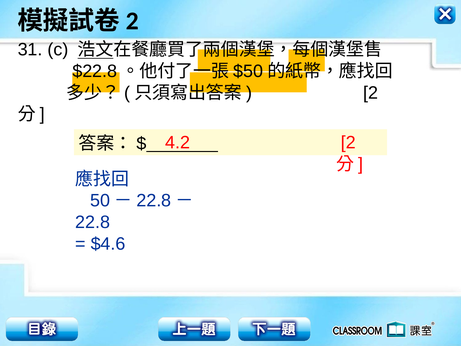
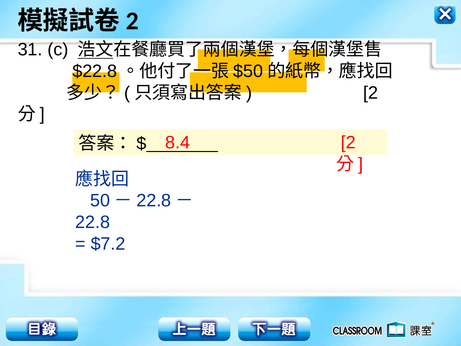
4.2: 4.2 -> 8.4 (178, 143)
$4.6: $4.6 -> $7.2 (108, 244)
